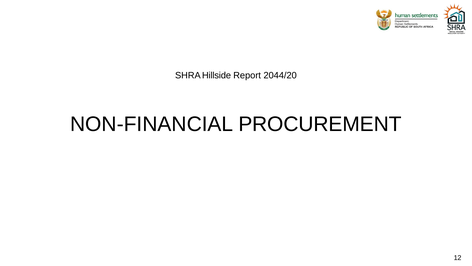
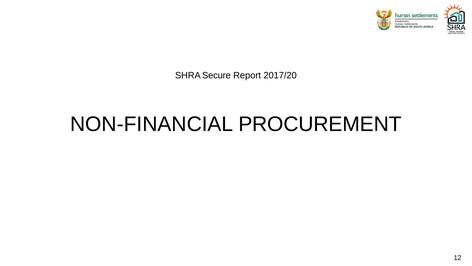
Hillside: Hillside -> Secure (216, 75)
2044/20: 2044/20 -> 2017/20 (280, 75)
